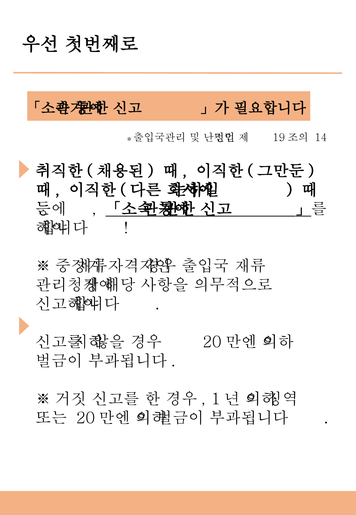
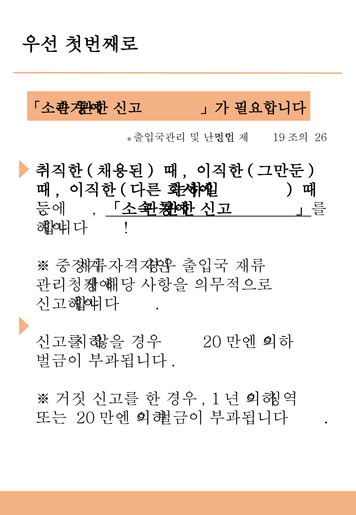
14: 14 -> 26 (321, 137)
